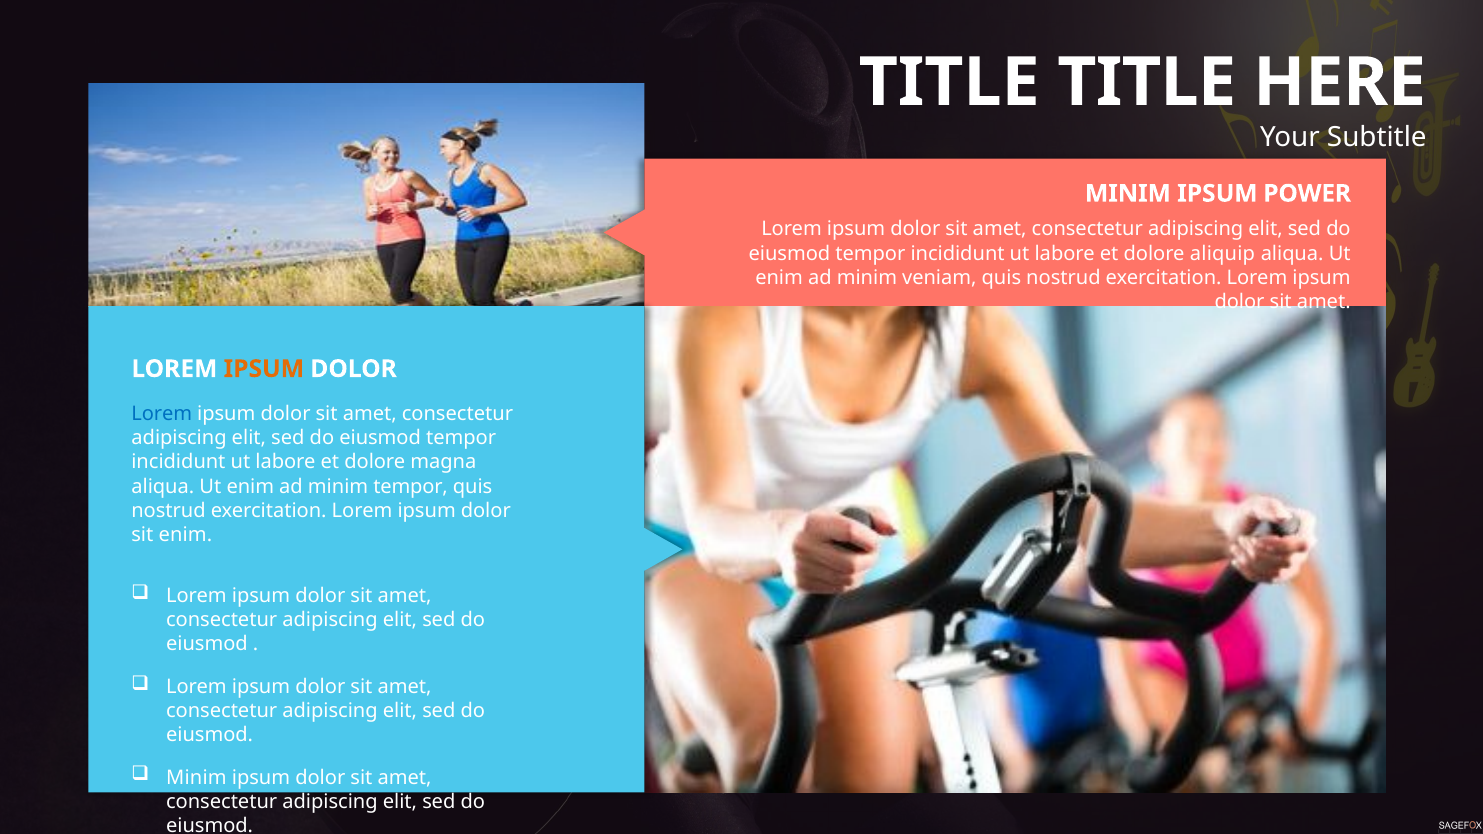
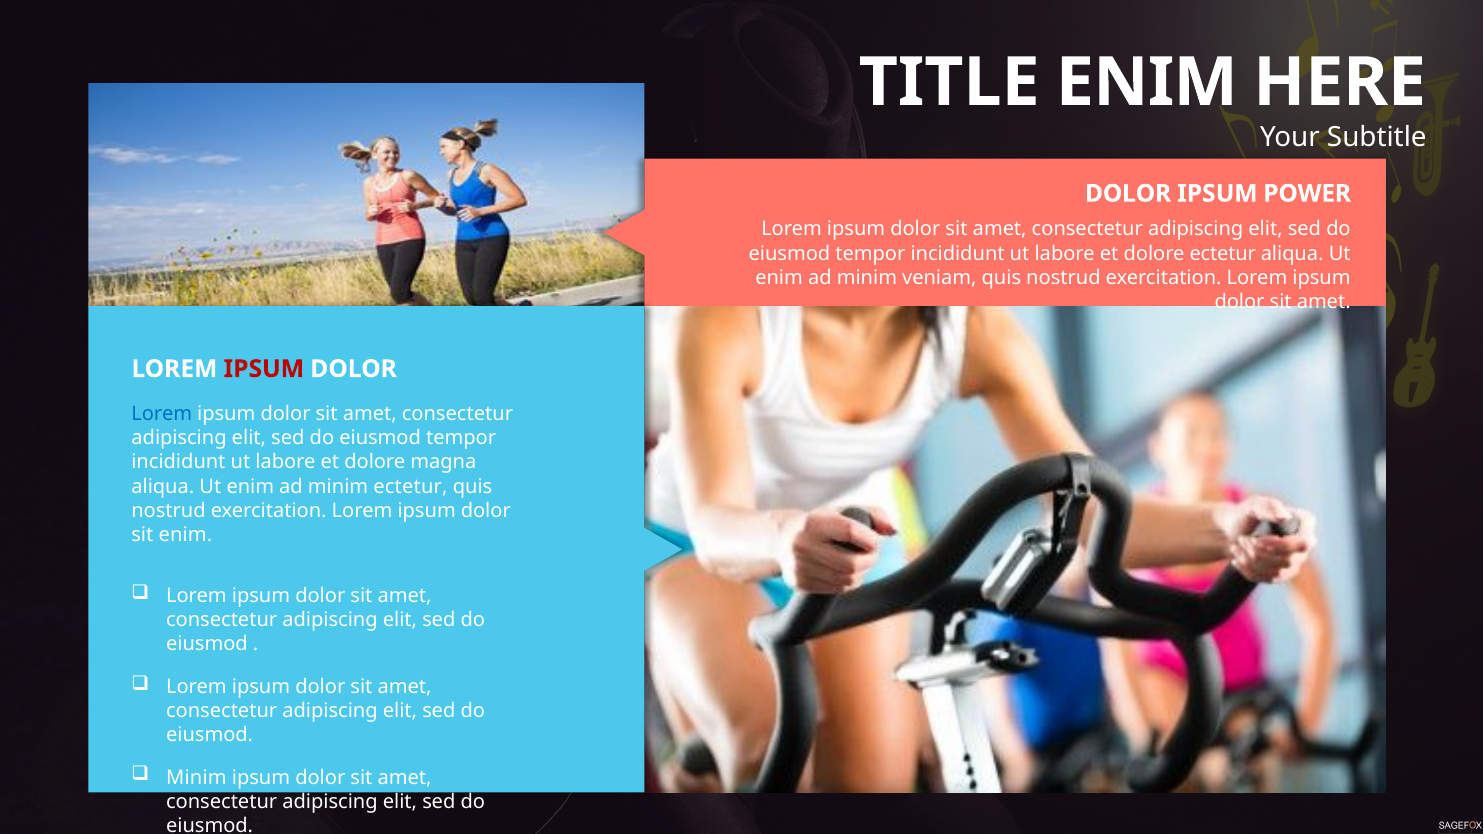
TITLE TITLE: TITLE -> ENIM (1147, 82)
MINIM: MINIM -> DOLOR (1128, 194)
dolore aliquip: aliquip -> ectetur (1223, 253)
IPSUM colour: orange -> red (264, 369)
minim tempor: tempor -> ectetur (410, 486)
